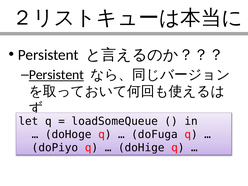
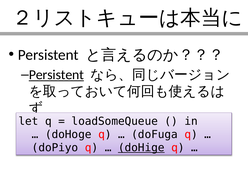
doHige underline: none -> present (141, 148)
